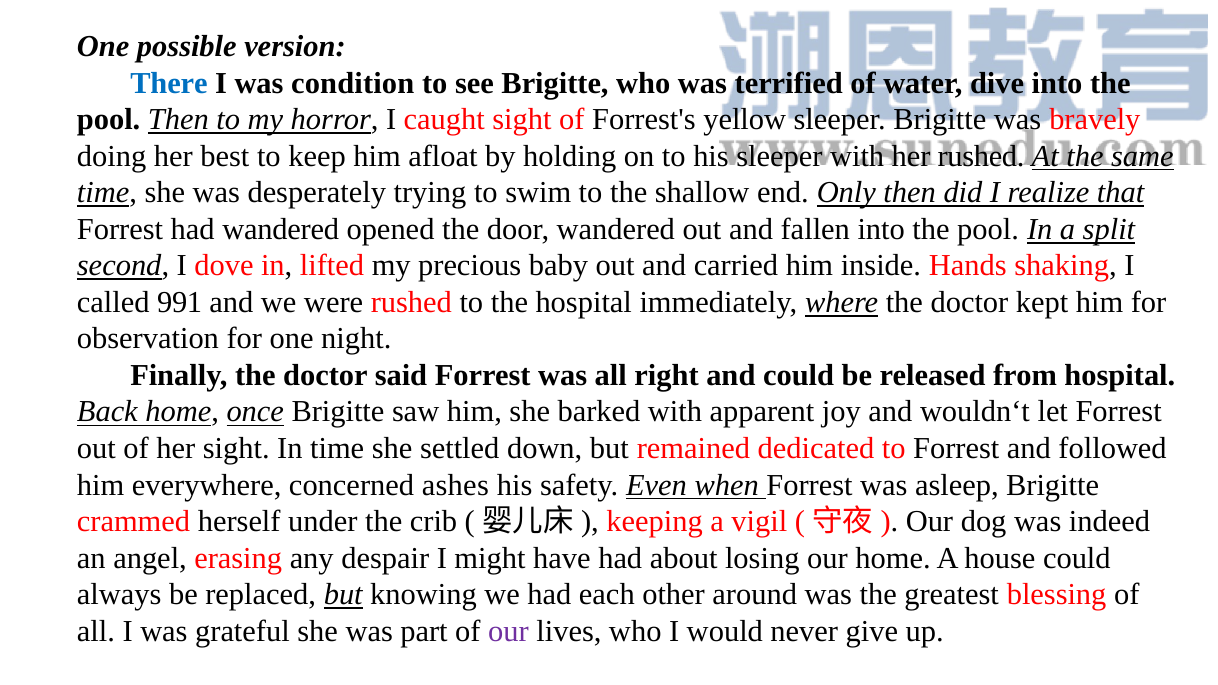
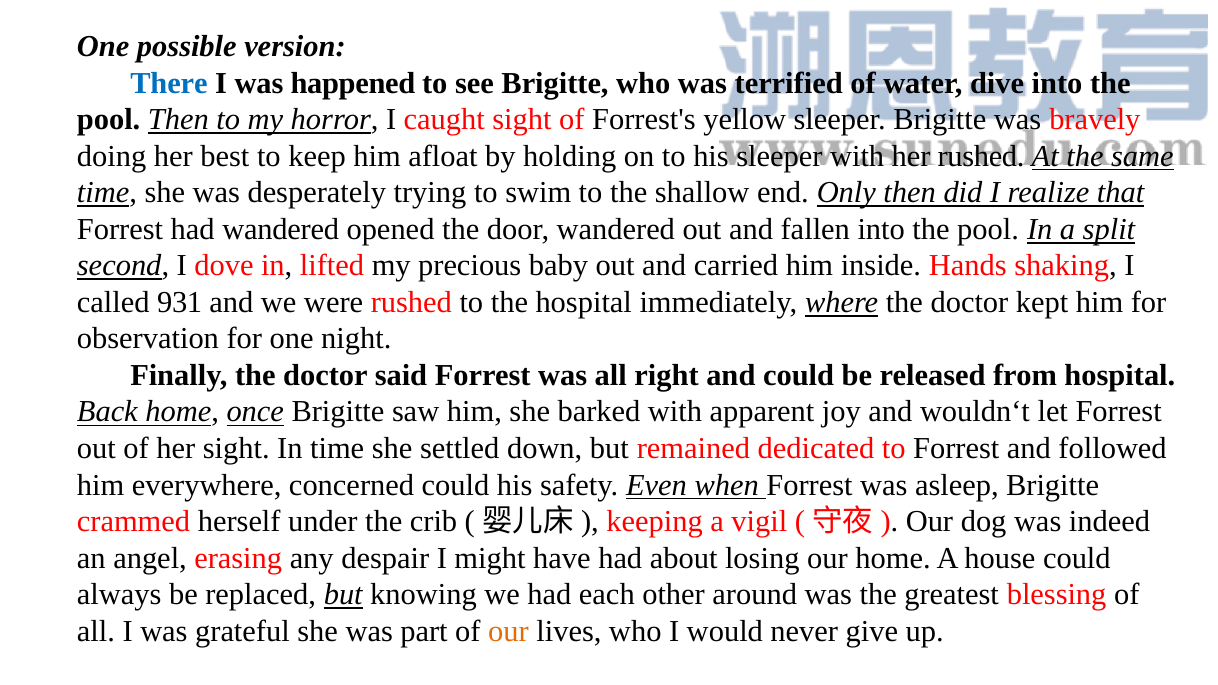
condition: condition -> happened (353, 83)
991: 991 -> 931 (180, 302)
concerned ashes: ashes -> could (455, 485)
our colour: purple -> orange (508, 631)
